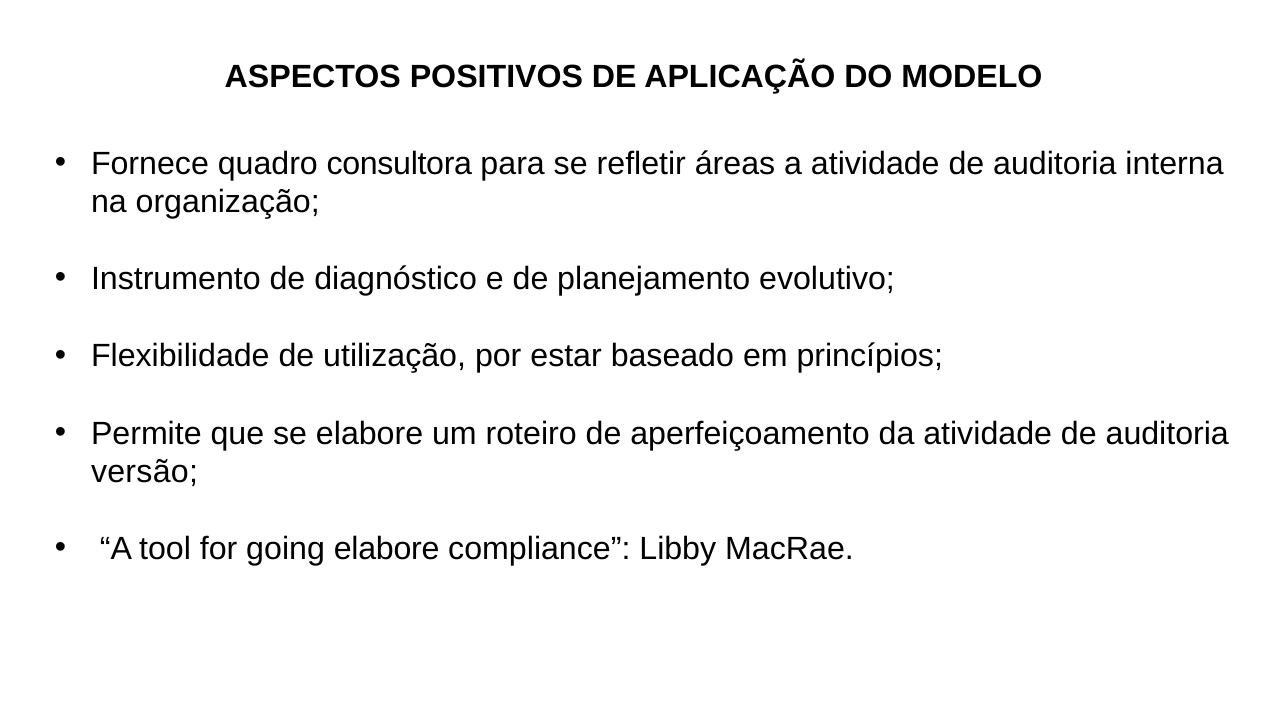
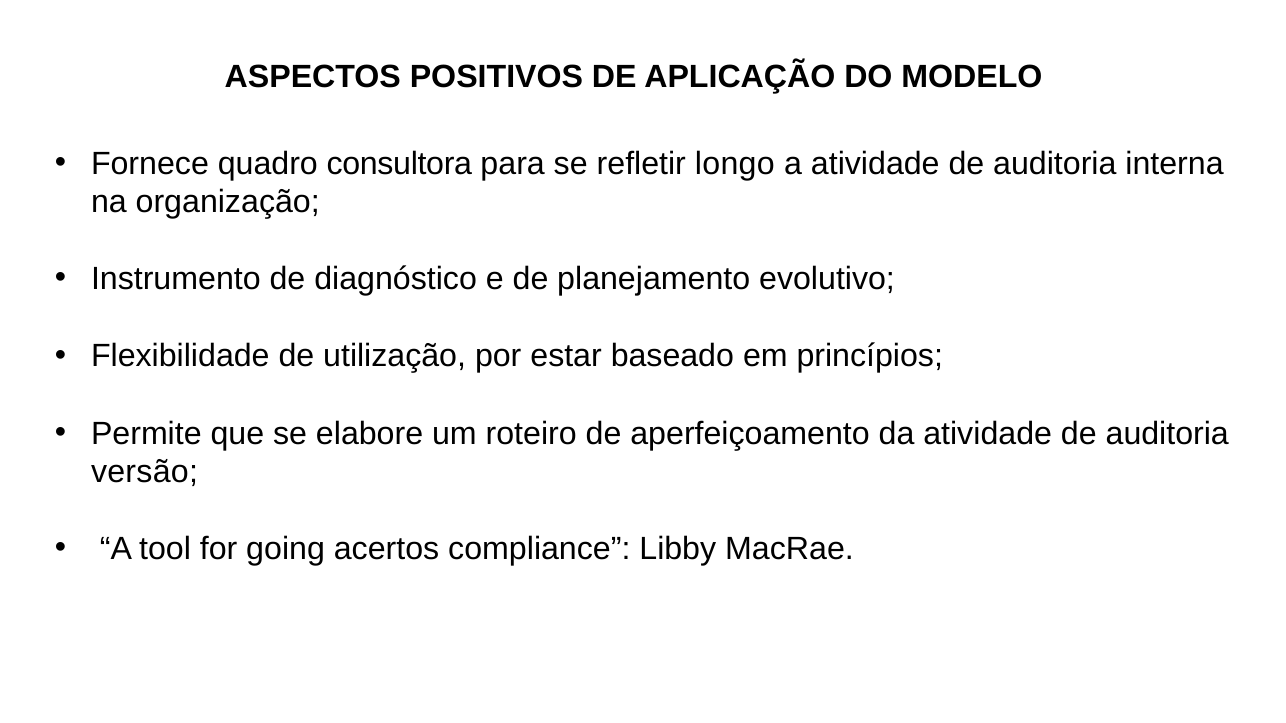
áreas: áreas -> longo (735, 164)
going elabore: elabore -> acertos (387, 549)
